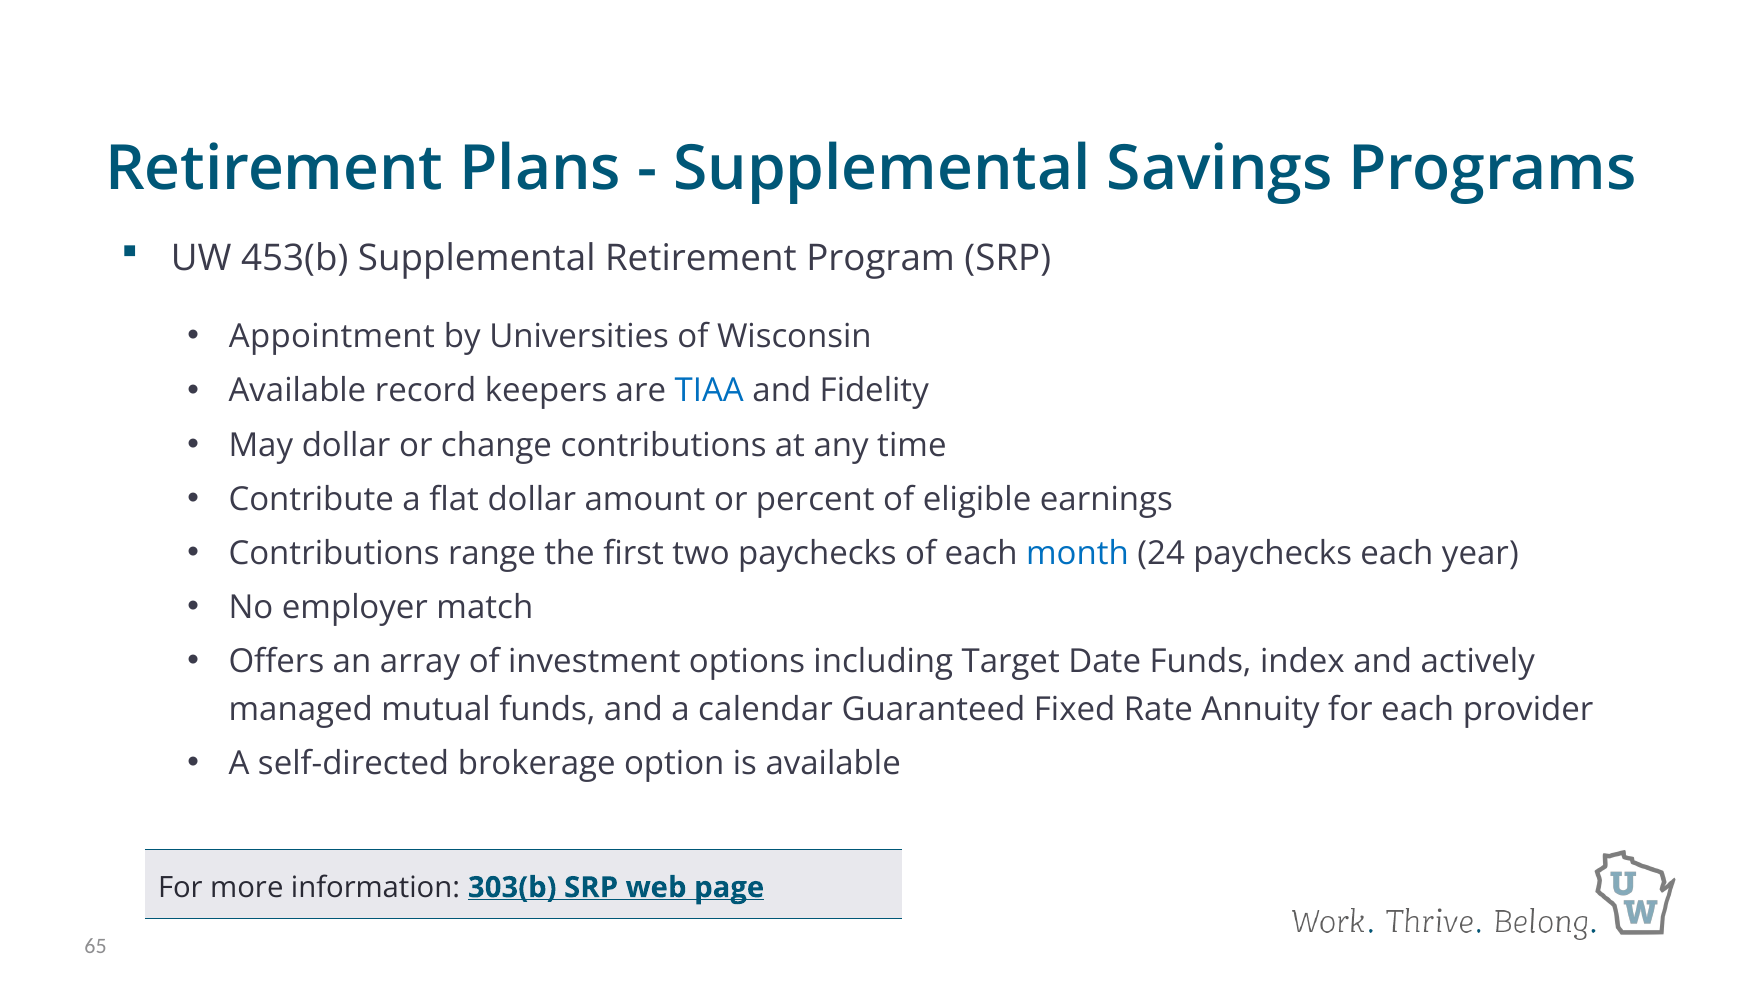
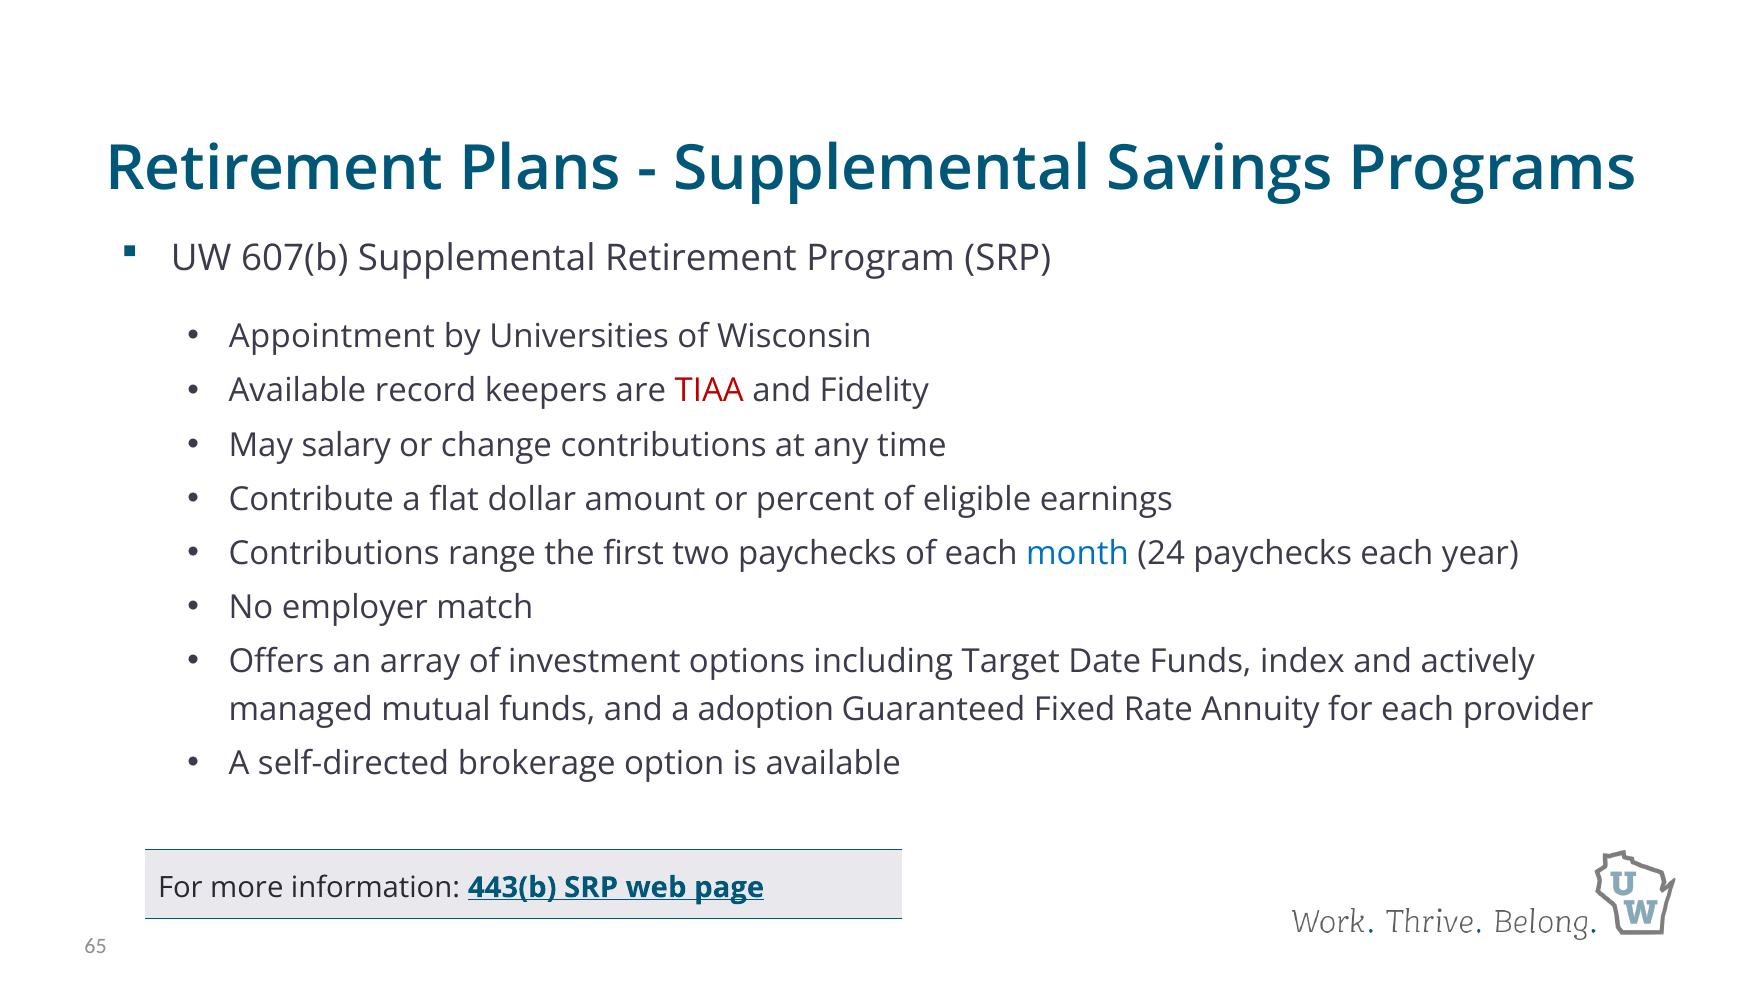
453(b: 453(b -> 607(b (295, 259)
TIAA colour: blue -> red (709, 391)
May dollar: dollar -> salary (346, 445)
calendar: calendar -> adoption (766, 709)
303(b: 303(b -> 443(b (512, 888)
